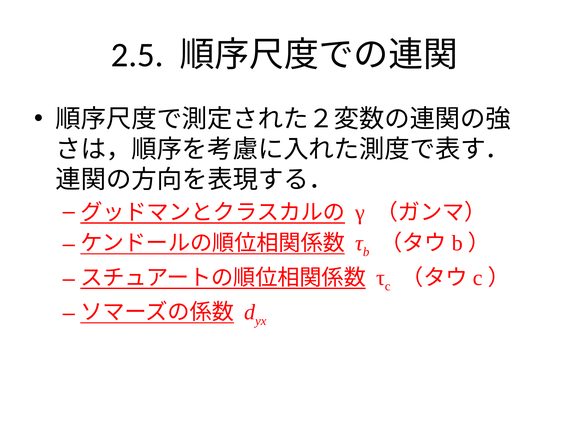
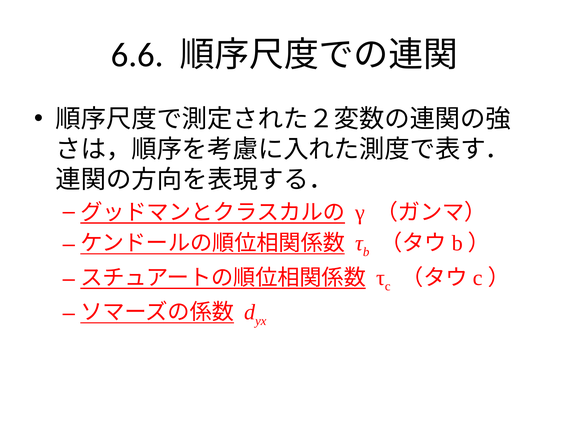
2.5: 2.5 -> 6.6 (137, 55)
